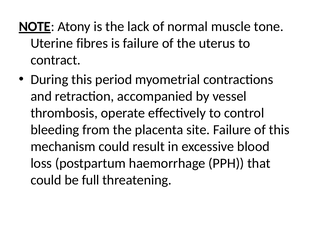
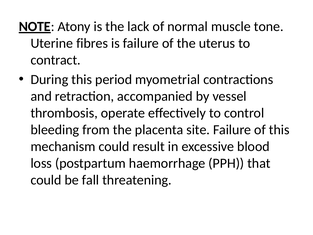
full: full -> fall (91, 180)
